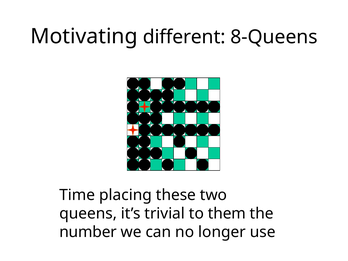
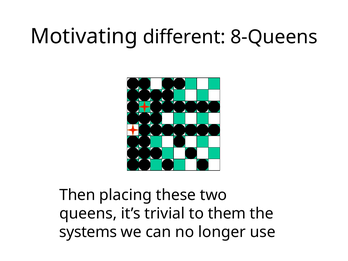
Time: Time -> Then (77, 195)
number: number -> systems (88, 232)
